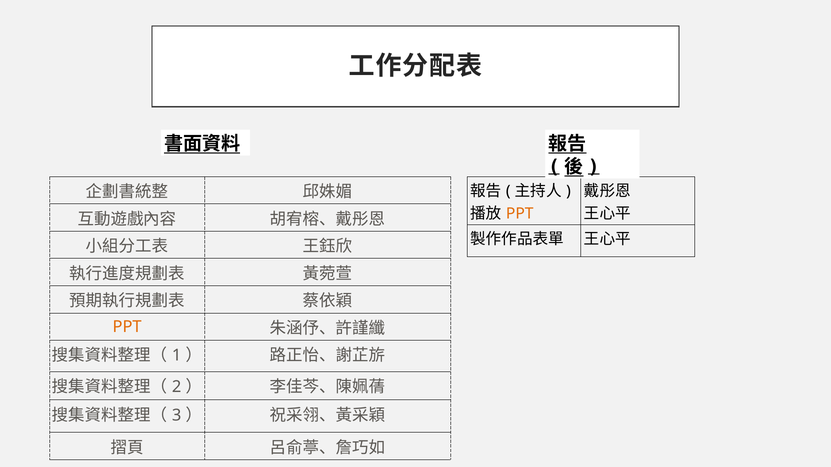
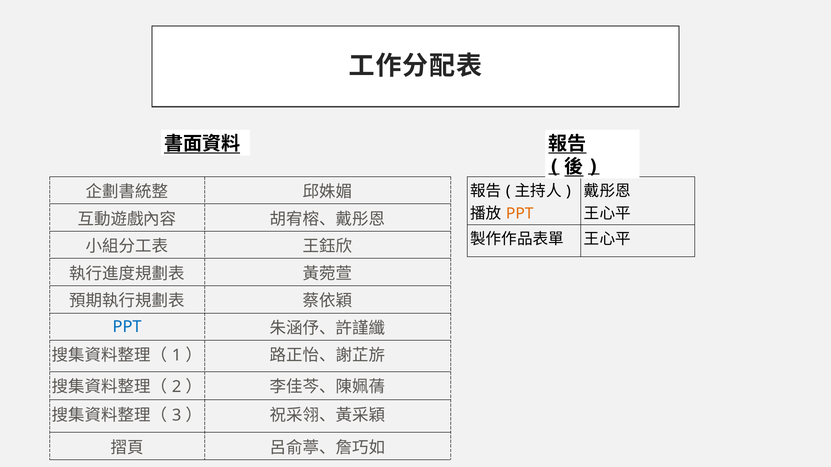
PPT colour: orange -> blue (127, 327)
